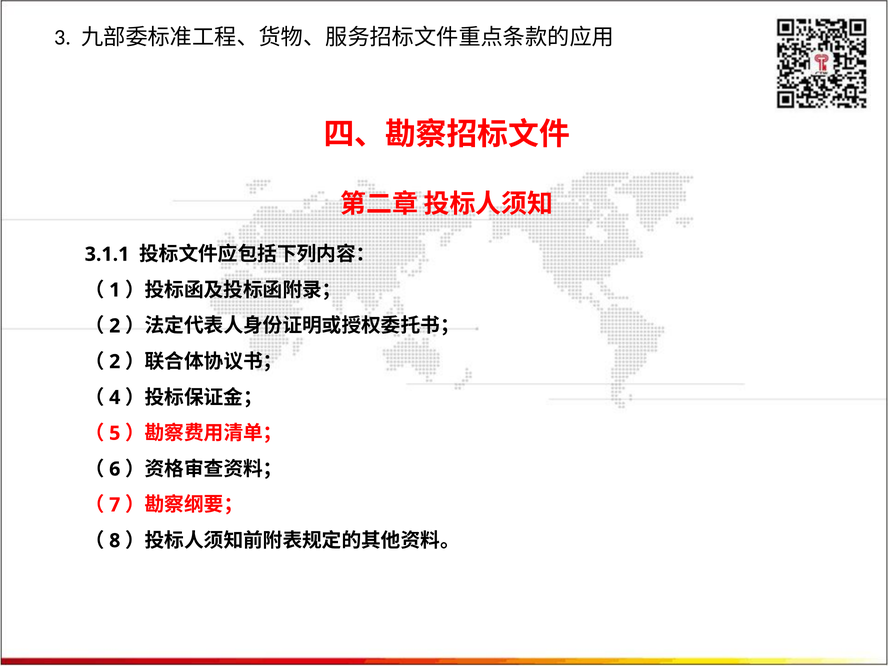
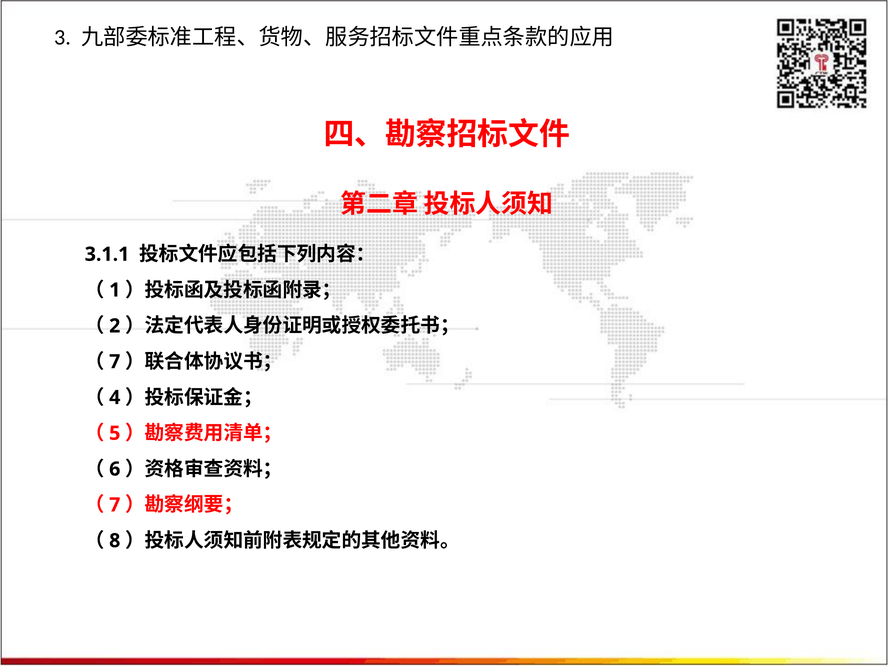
2: 2 -> 7 (115, 362)
